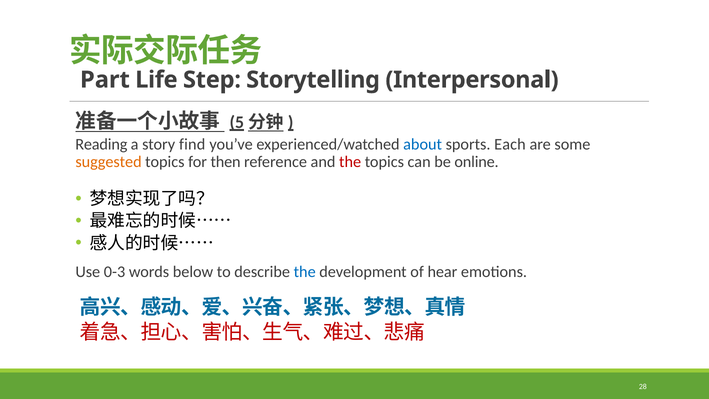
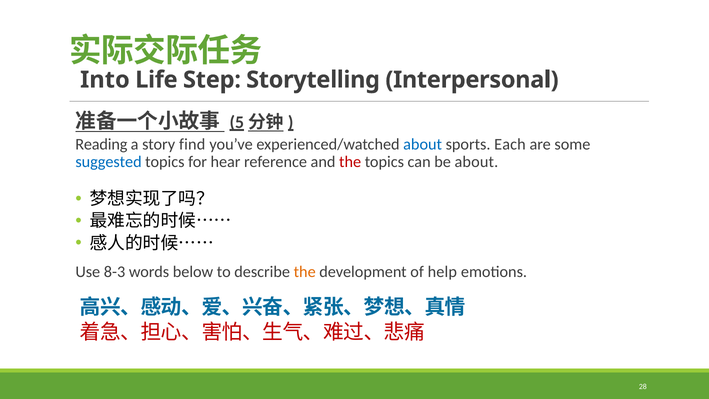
Part: Part -> Into (105, 80)
suggested colour: orange -> blue (109, 162)
then: then -> hear (226, 162)
be online: online -> about (476, 162)
0-3: 0-3 -> 8-3 (115, 272)
the colour: blue -> orange (305, 272)
hear: hear -> help (442, 272)
